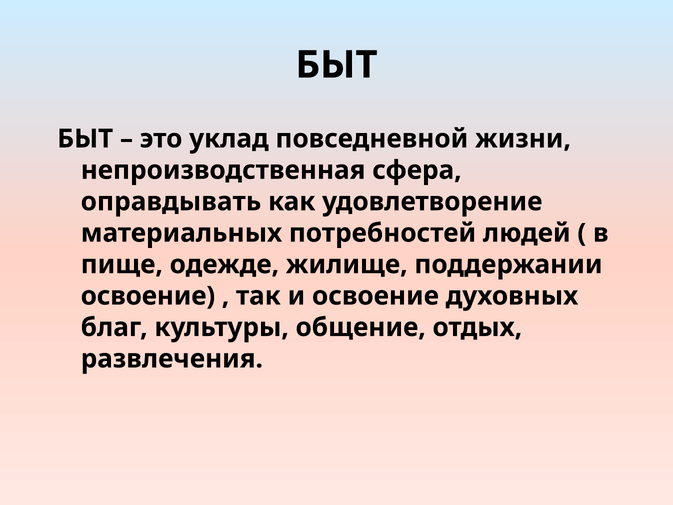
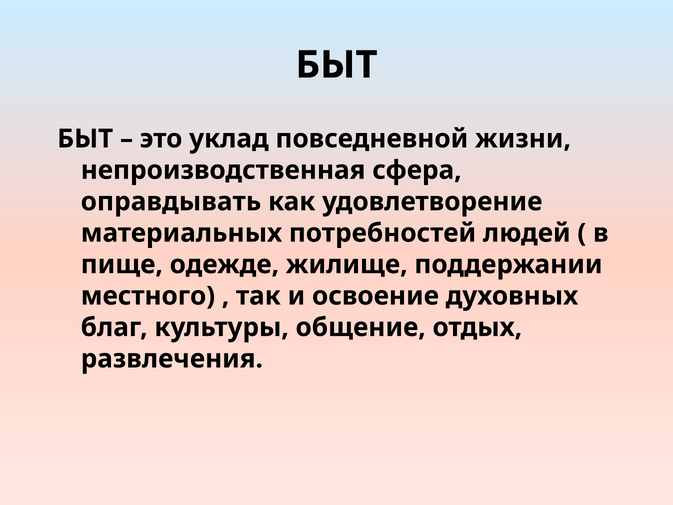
освоение: освоение -> местного (148, 296)
